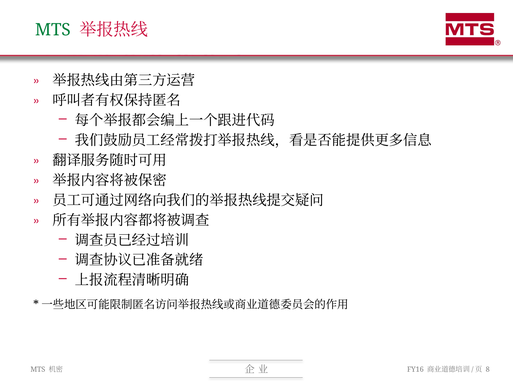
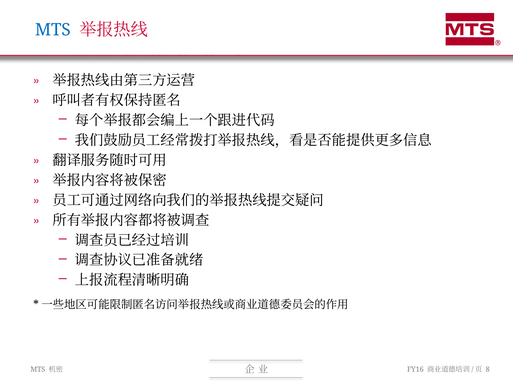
MTS colour: green -> blue (53, 30)
